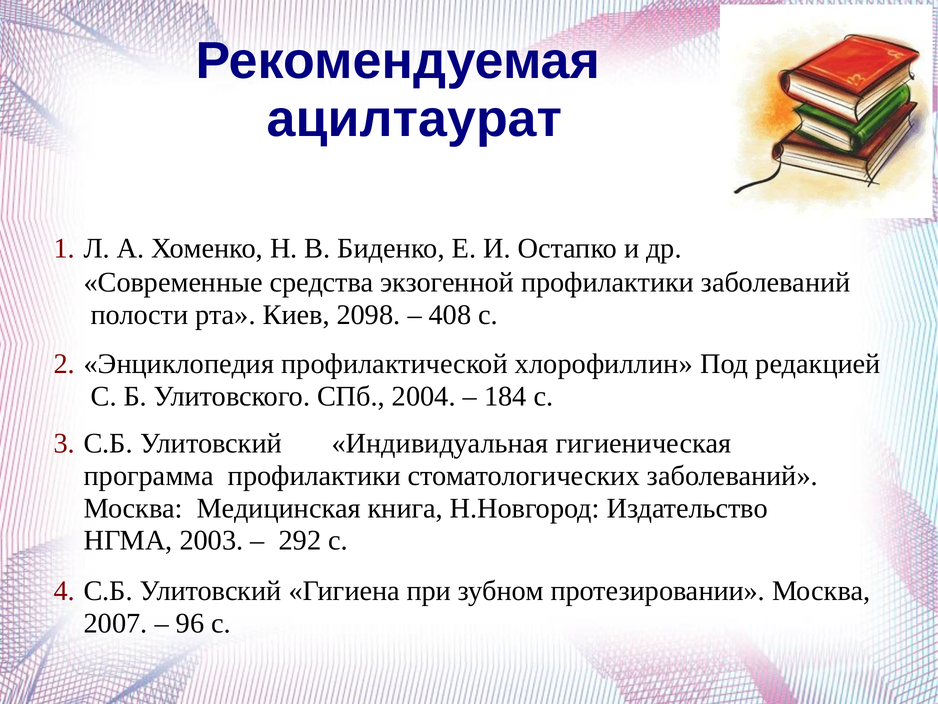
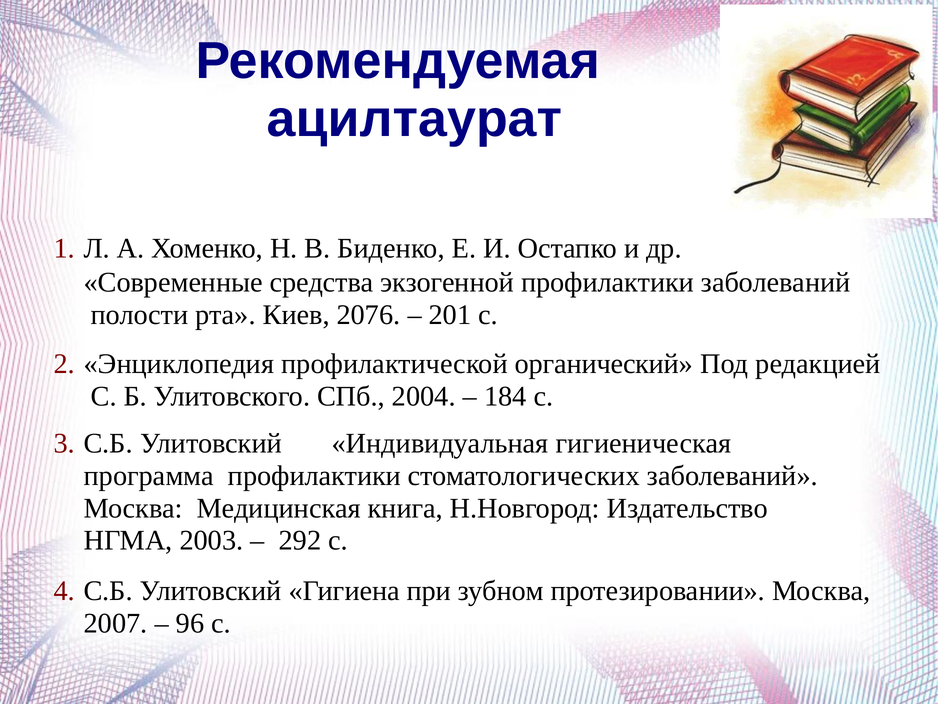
2098: 2098 -> 2076 (369, 315)
408: 408 -> 201 (450, 315)
хлорофиллин: хлорофиллин -> органический (604, 364)
